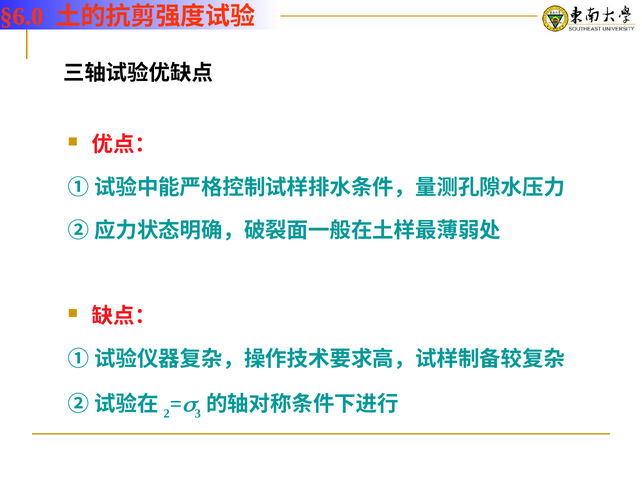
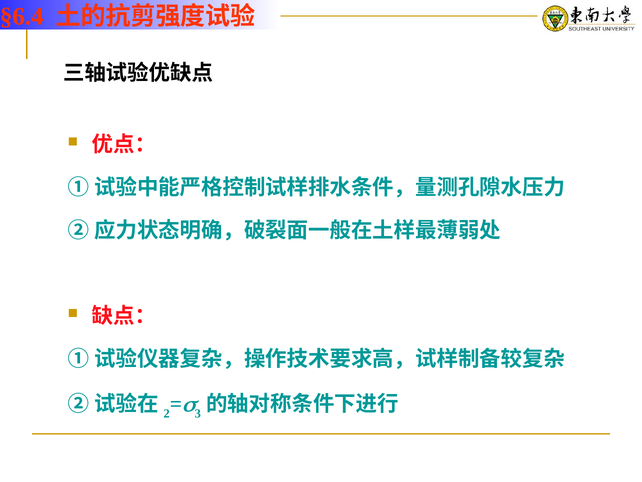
§6.0: §6.0 -> §6.4 (22, 16)
